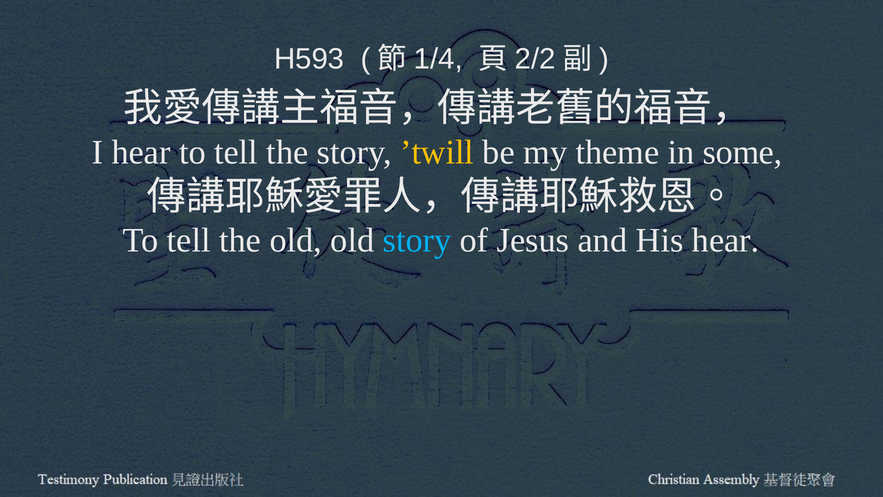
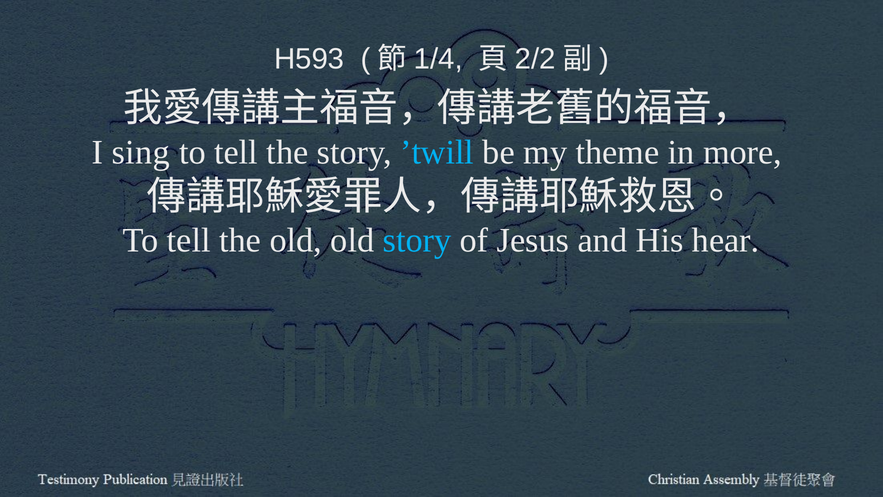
I hear: hear -> sing (141, 152)
’twill colour: yellow -> light blue (437, 152)
some: some -> more (742, 152)
